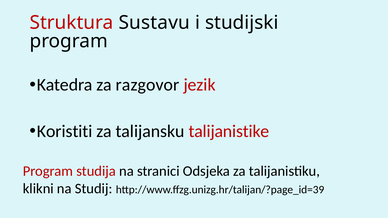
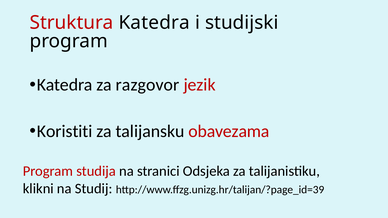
Struktura Sustavu: Sustavu -> Katedra (154, 23)
talijanistike: talijanistike -> obavezama (229, 131)
